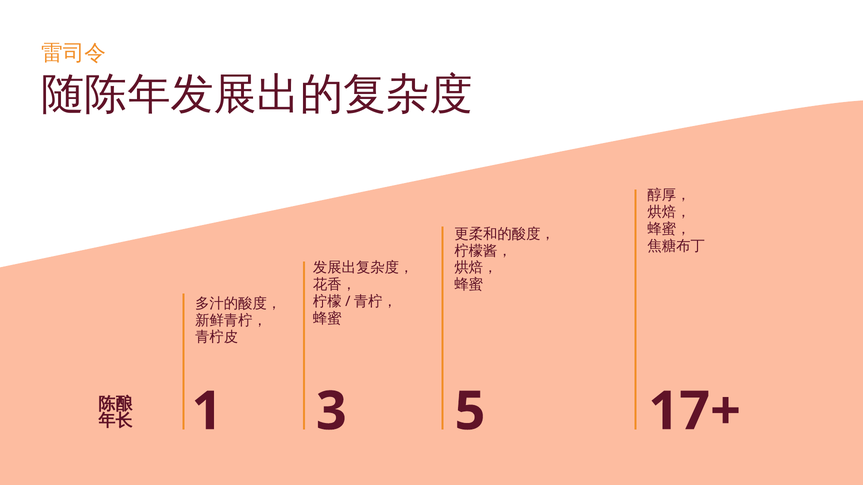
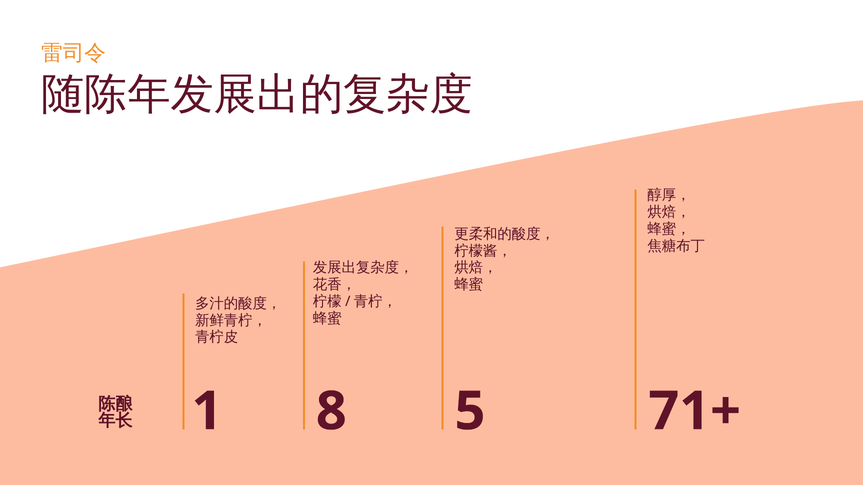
3: 3 -> 8 (331, 412)
17+: 17+ -> 71+ (695, 412)
